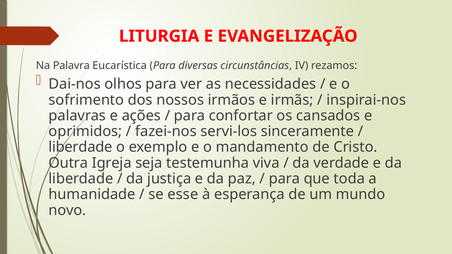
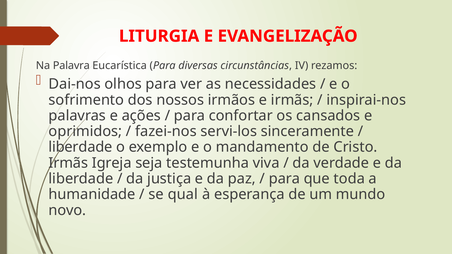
Outra: Outra -> Irmãs (68, 163)
esse: esse -> qual (183, 195)
